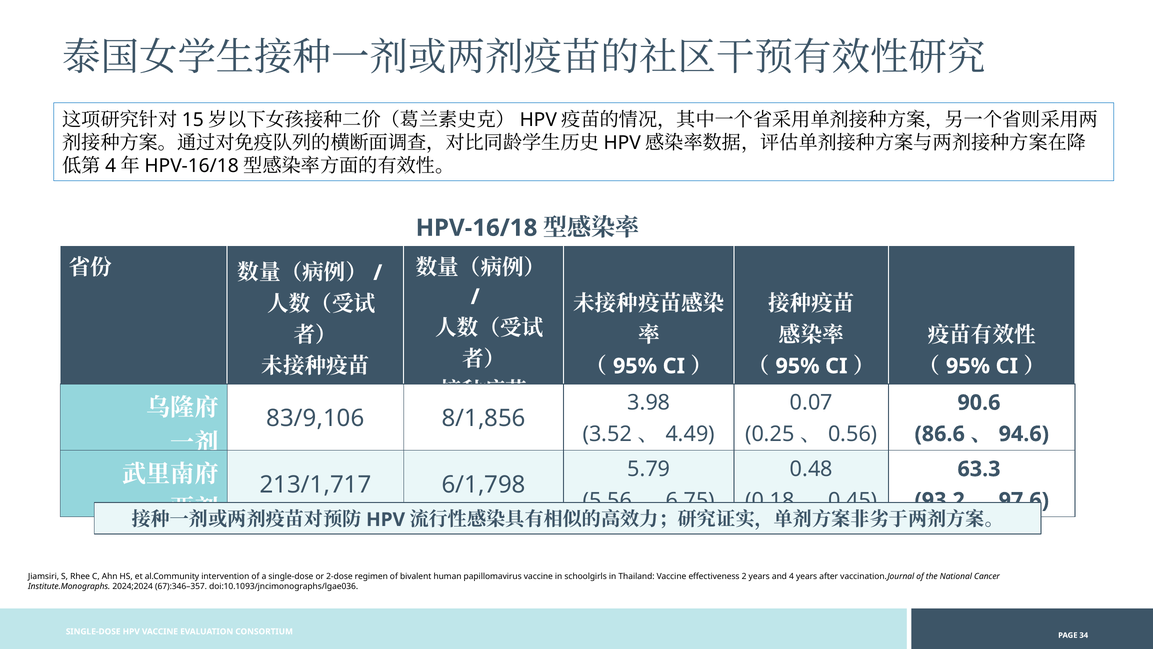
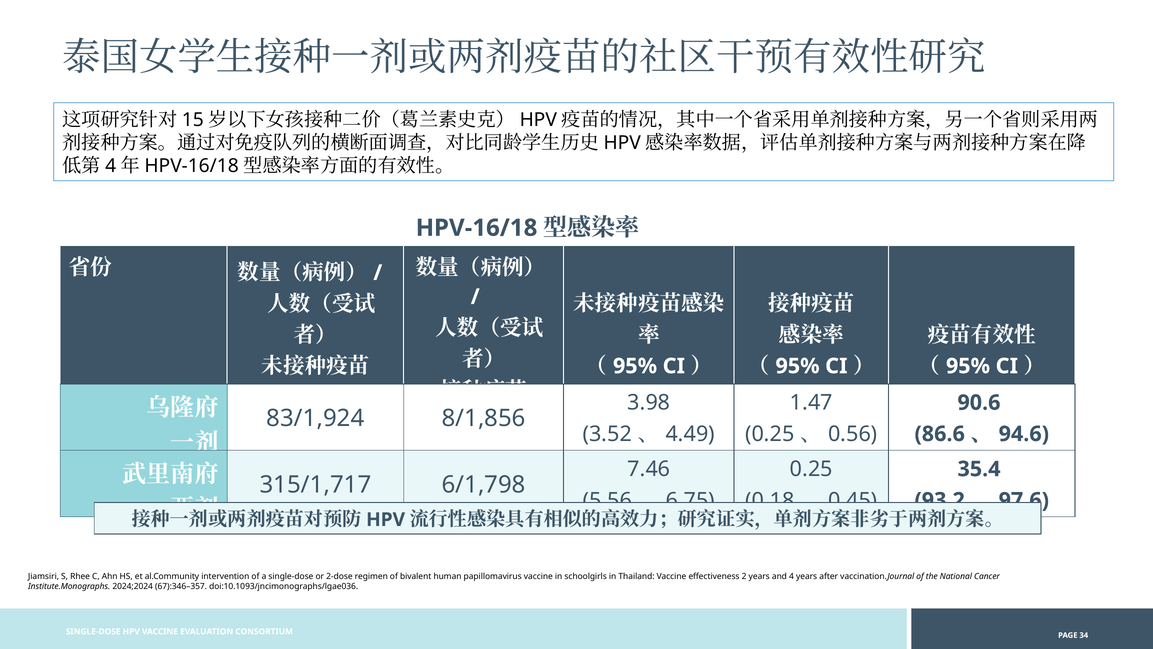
0.07: 0.07 -> 1.47 (811, 402)
83/9,106: 83/9,106 -> 83/1,924 (315, 418)
5.79: 5.79 -> 7.46 (649, 469)
0.48: 0.48 -> 0.25 (811, 469)
63.3: 63.3 -> 35.4 (979, 469)
213/1,717: 213/1,717 -> 315/1,717 (315, 485)
